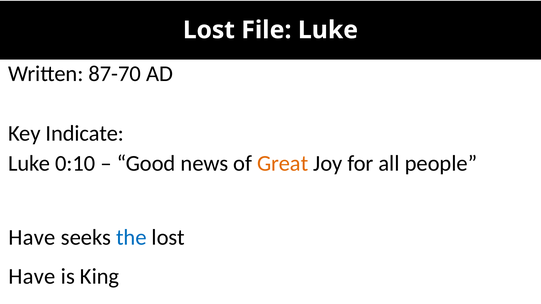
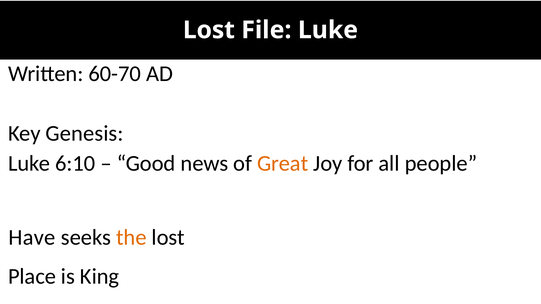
87-70: 87-70 -> 60-70 (115, 74)
Indicate: Indicate -> Genesis (85, 134)
0:10: 0:10 -> 6:10 (75, 164)
the colour: blue -> orange (131, 238)
Have: Have -> Place (32, 277)
